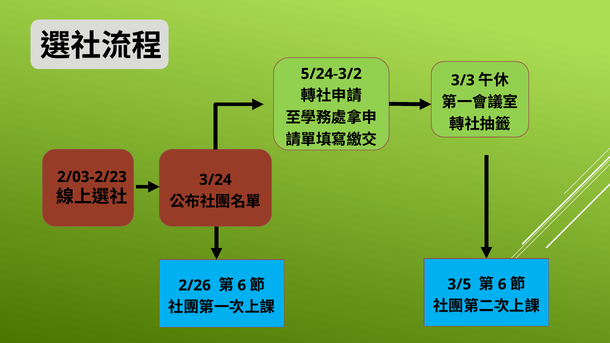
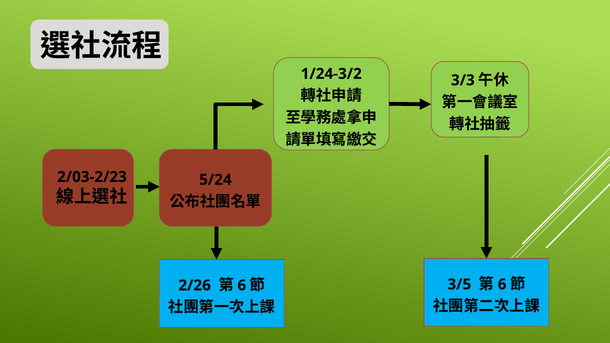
5/24-3/2: 5/24-3/2 -> 1/24-3/2 (331, 74)
3/24: 3/24 -> 5/24 (215, 180)
